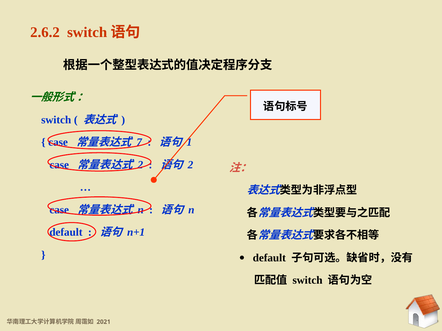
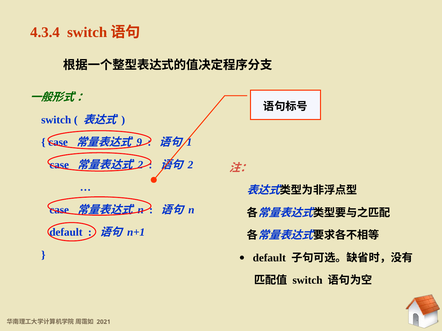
2.6.2: 2.6.2 -> 4.3.4 (45, 32)
7: 7 -> 9 (139, 143)
